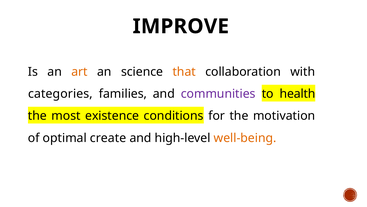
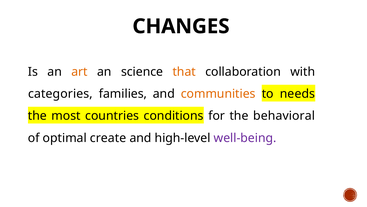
IMPROVE: IMPROVE -> CHANGES (181, 26)
communities colour: purple -> orange (218, 94)
health: health -> needs (297, 94)
existence: existence -> countries (112, 116)
motivation: motivation -> behavioral (284, 116)
well-being colour: orange -> purple (245, 138)
